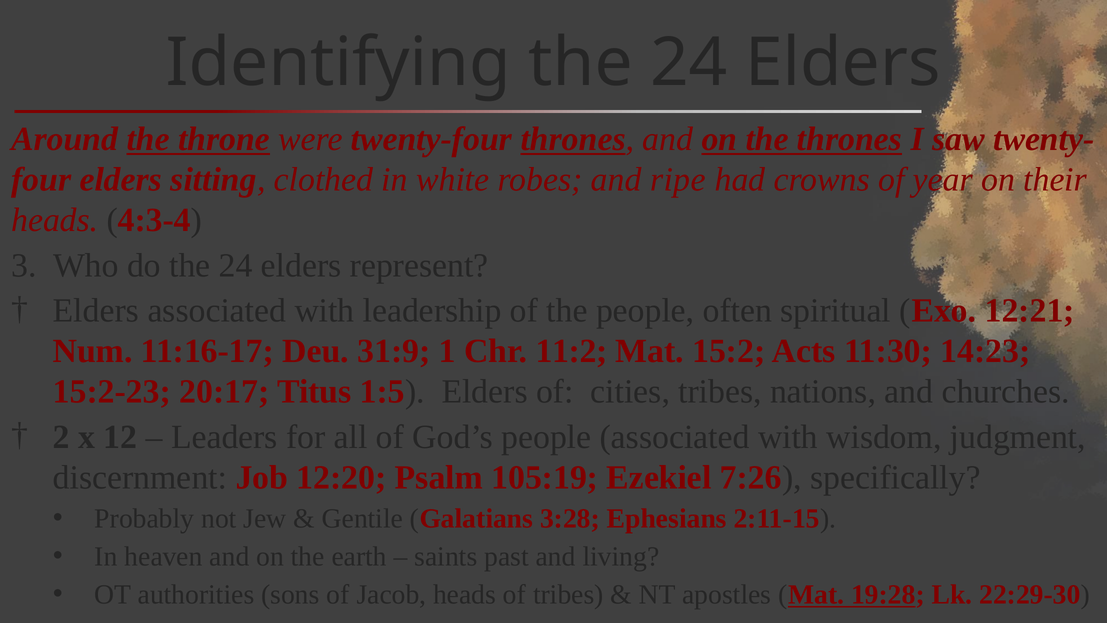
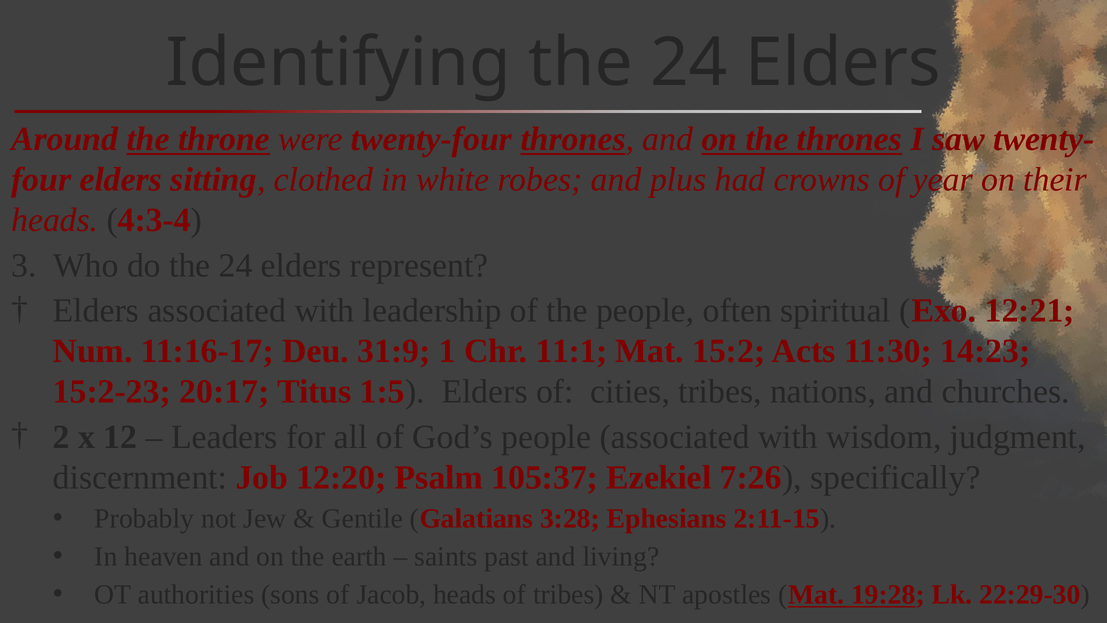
ripe: ripe -> plus (678, 179)
11:2: 11:2 -> 11:1 (572, 351)
105:19: 105:19 -> 105:37 (545, 477)
